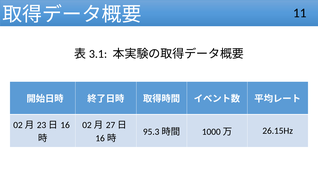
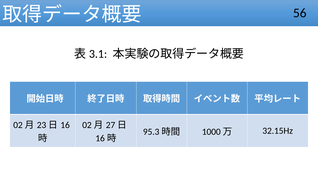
11: 11 -> 56 (300, 13)
26.15Hz: 26.15Hz -> 32.15Hz (278, 131)
